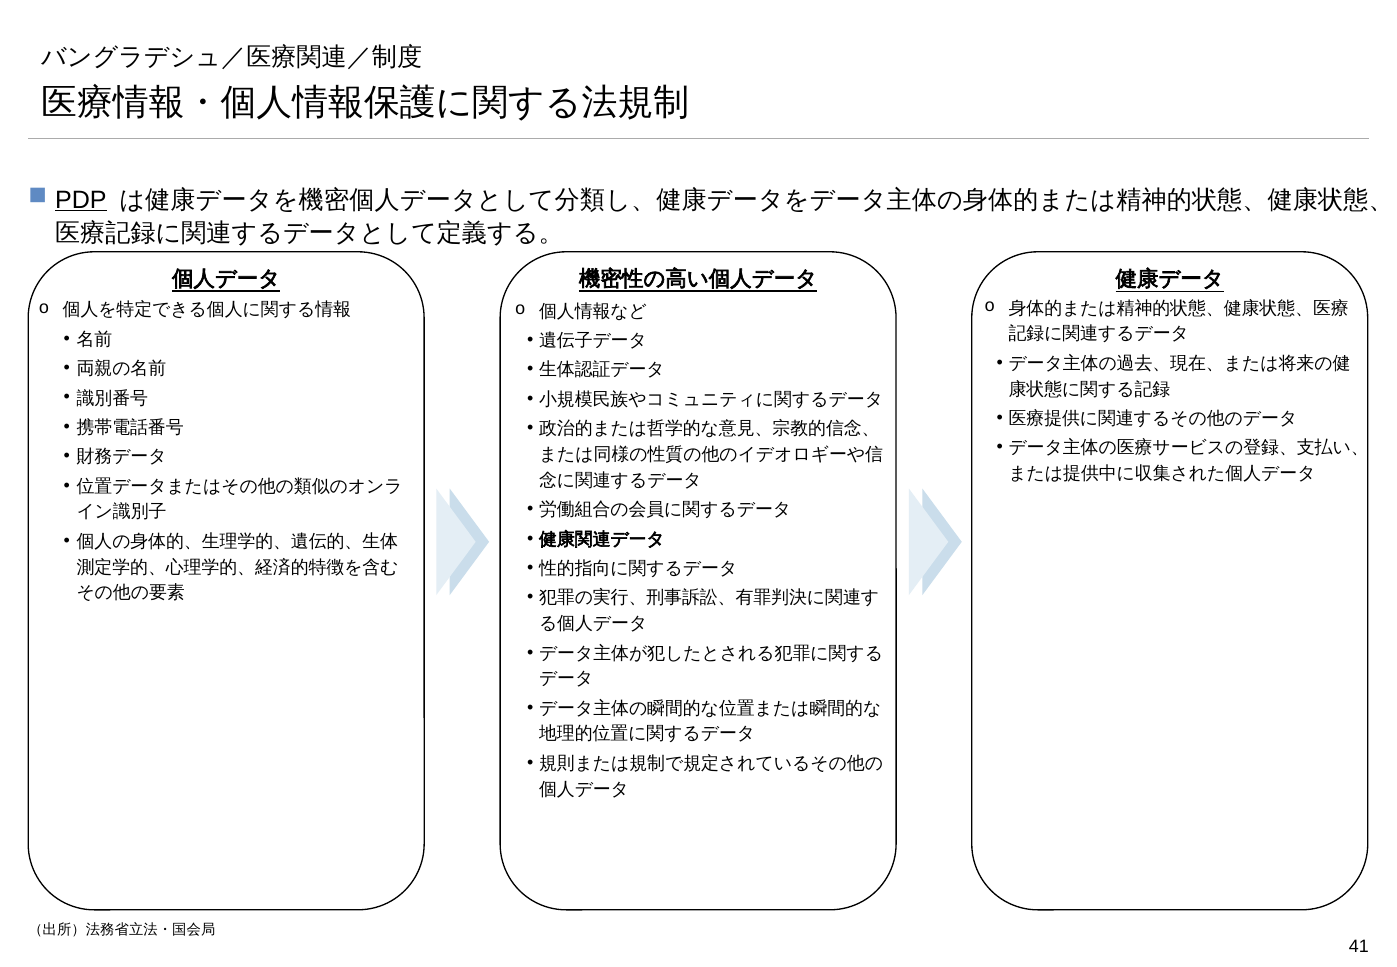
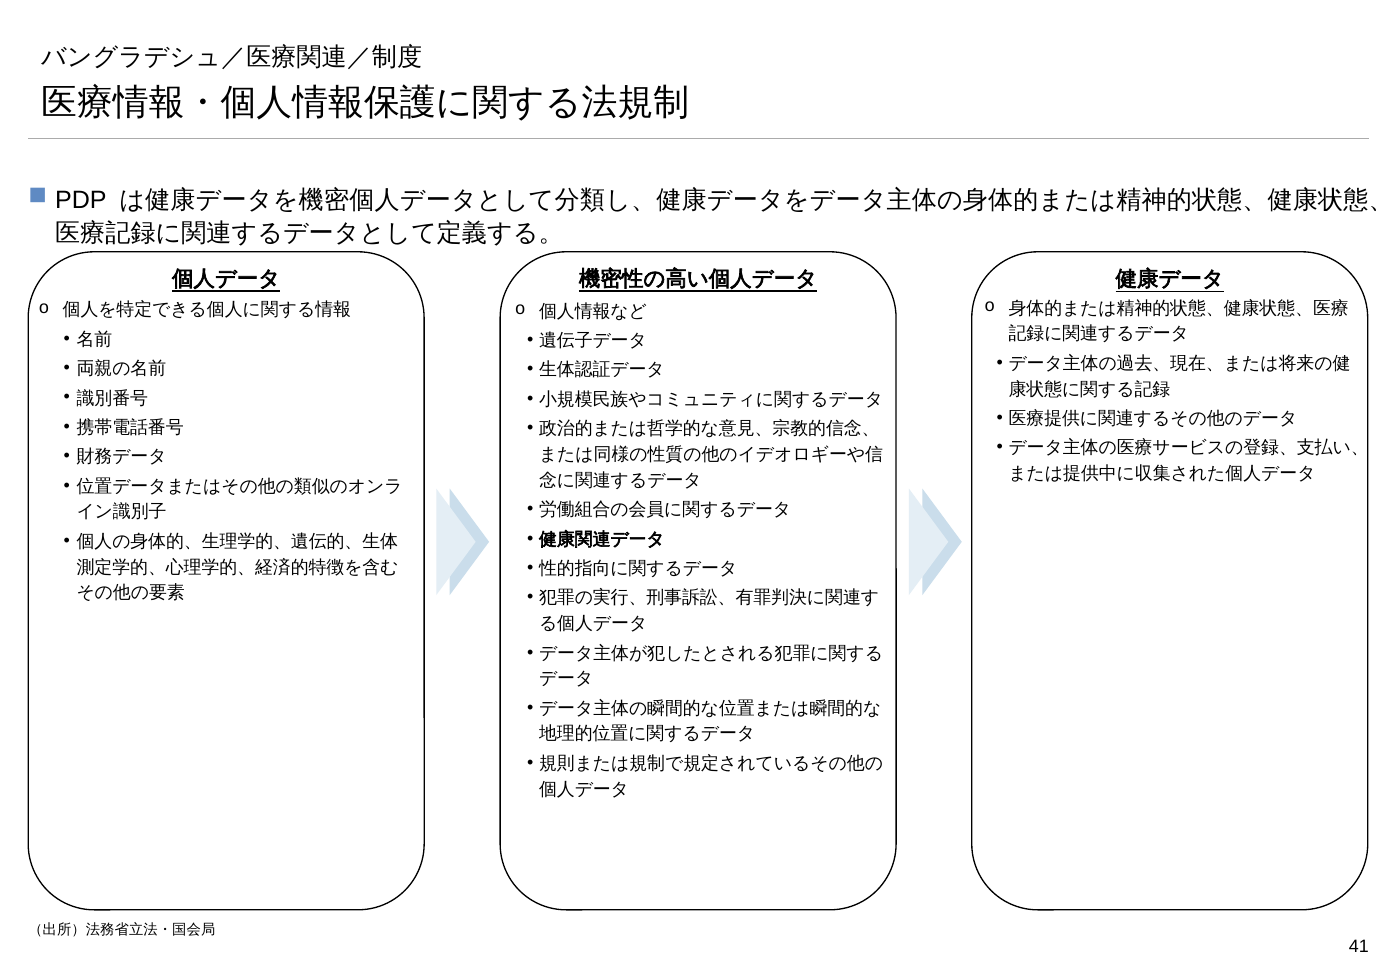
PDP underline: present -> none (81, 200)
